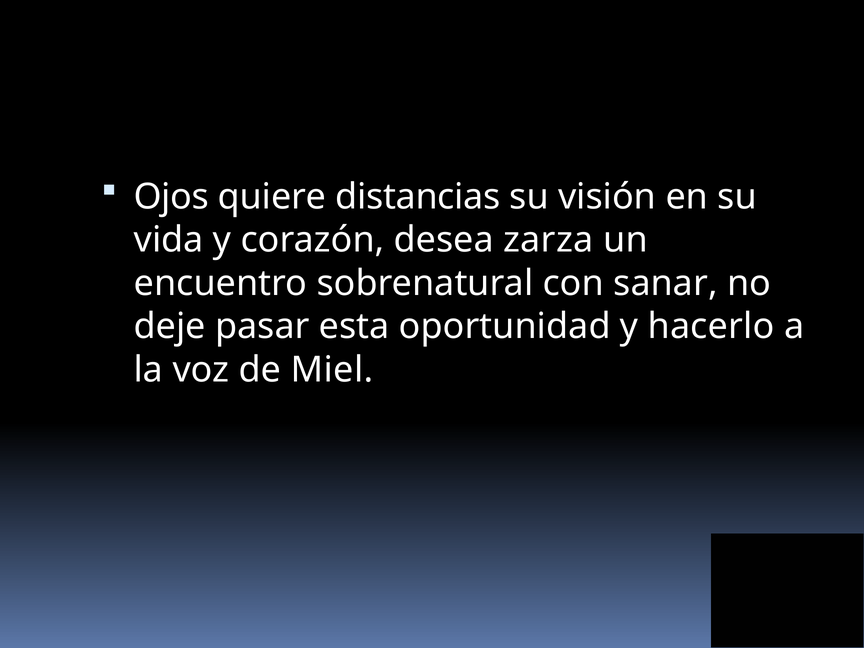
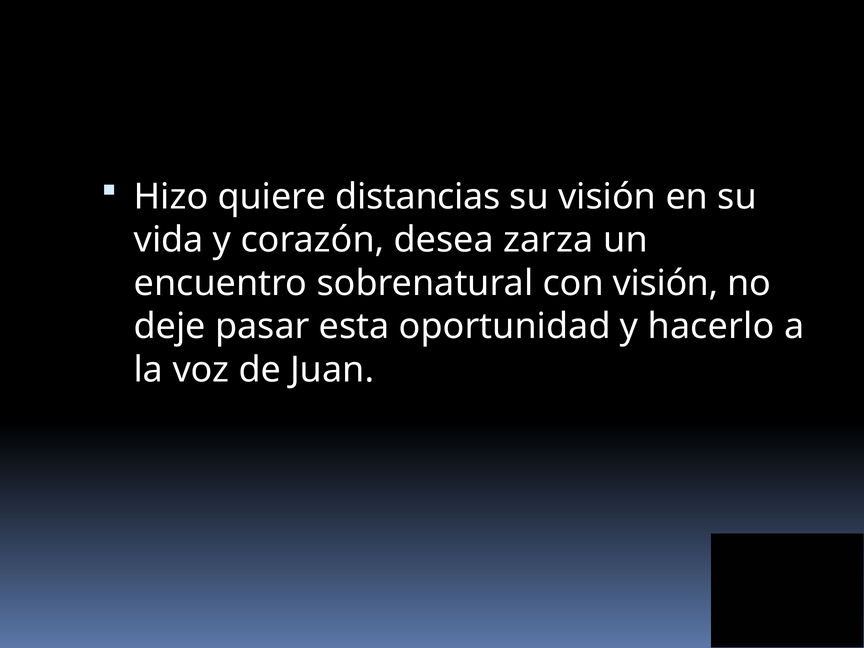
Ojos: Ojos -> Hizo (171, 197)
con sanar: sanar -> visión (666, 283)
Miel: Miel -> Juan (332, 370)
